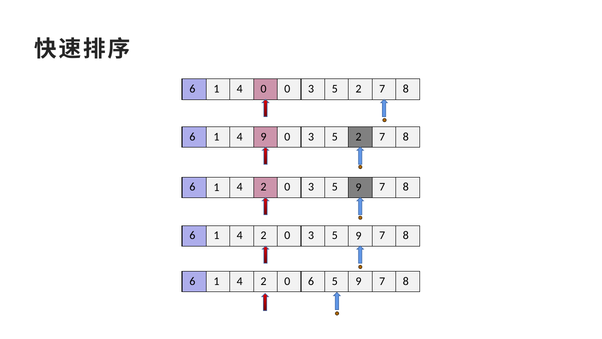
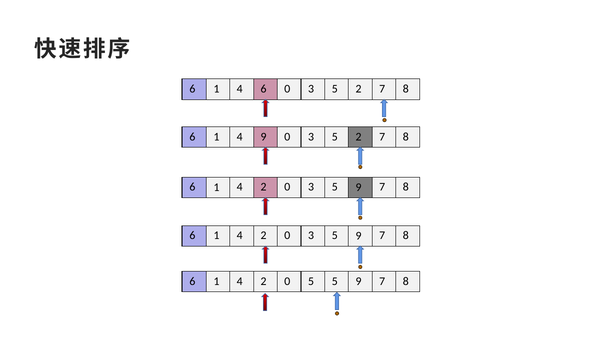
4 0: 0 -> 6 (264, 89)
0 6: 6 -> 5 (311, 281)
